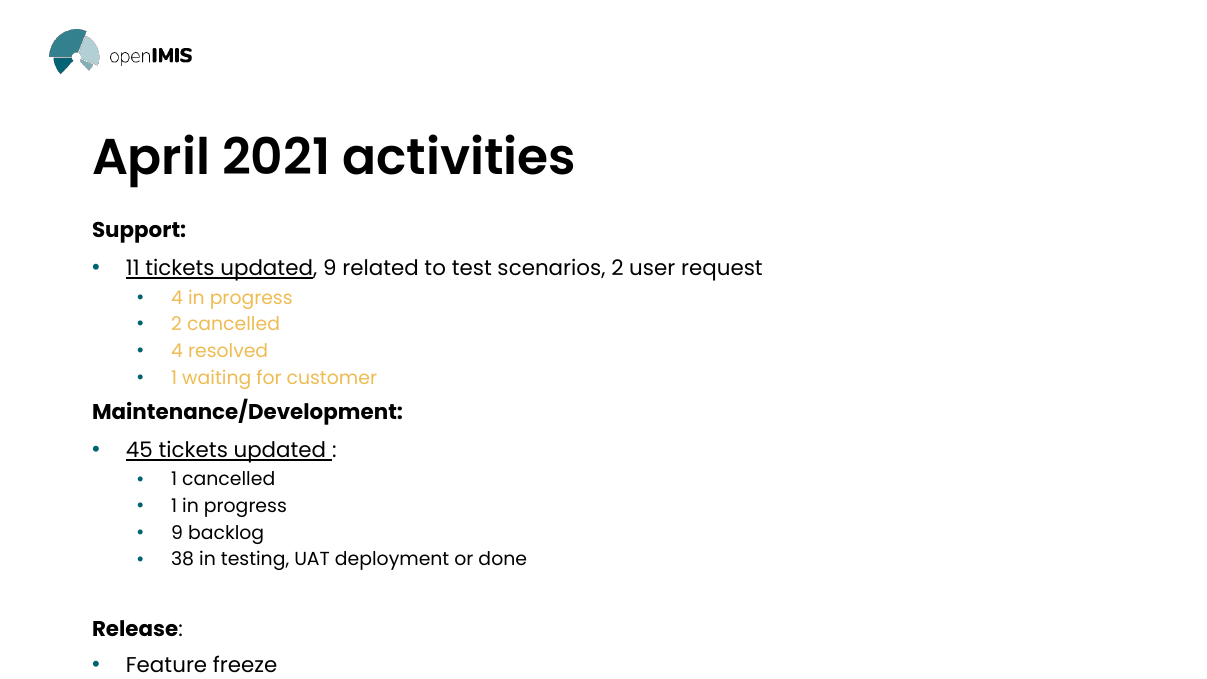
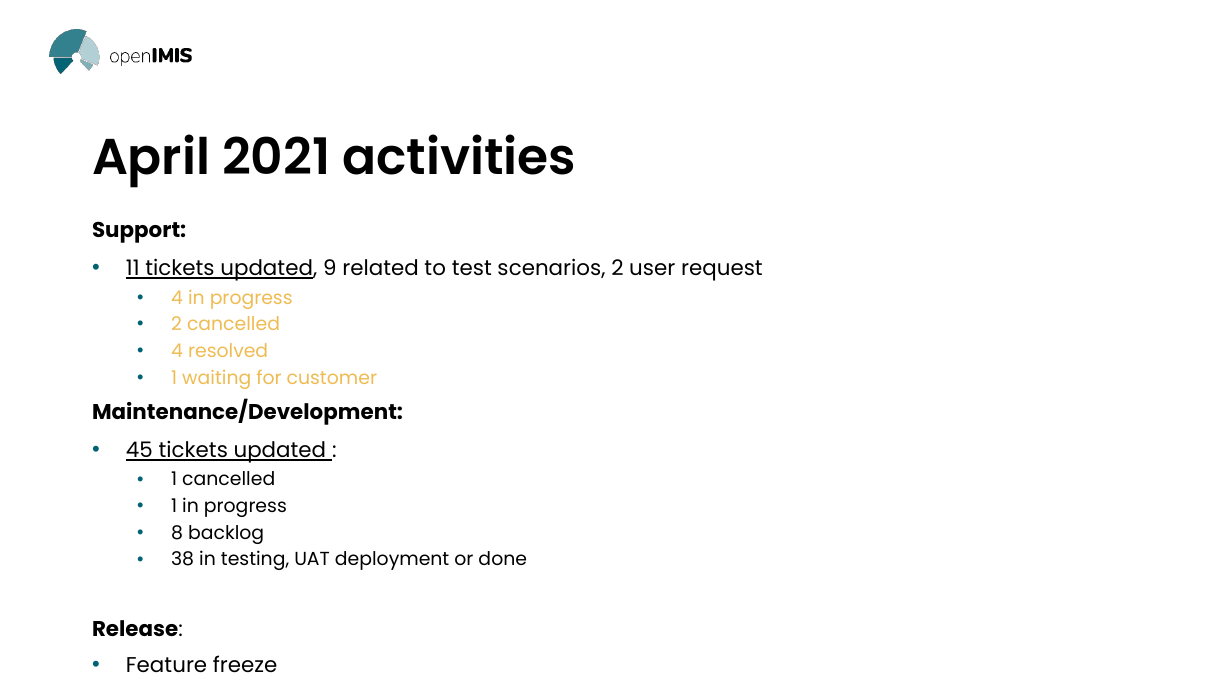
9: 9 -> 8 (177, 533)
